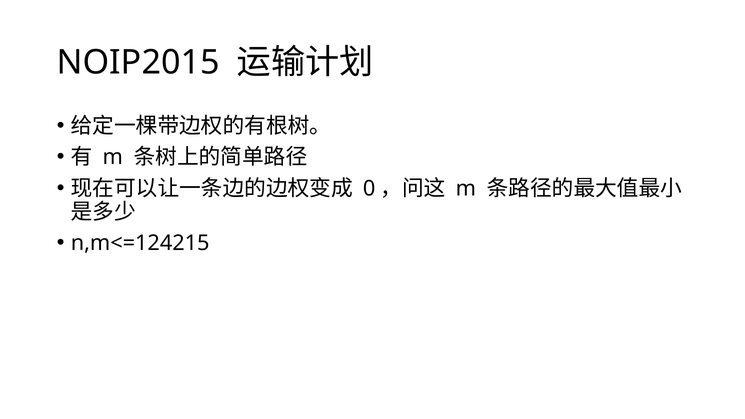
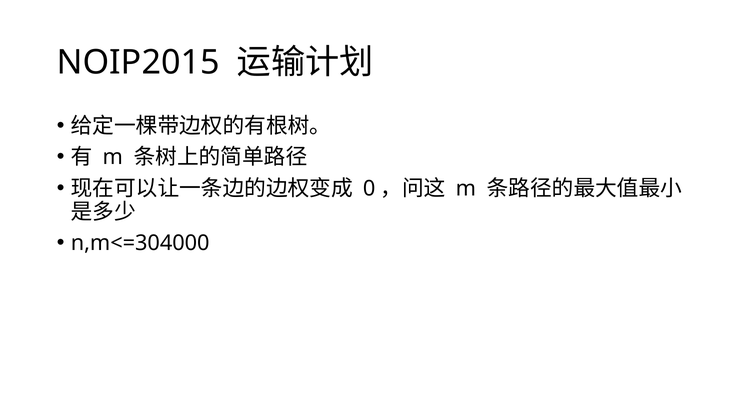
n,m<=124215: n,m<=124215 -> n,m<=304000 (140, 243)
